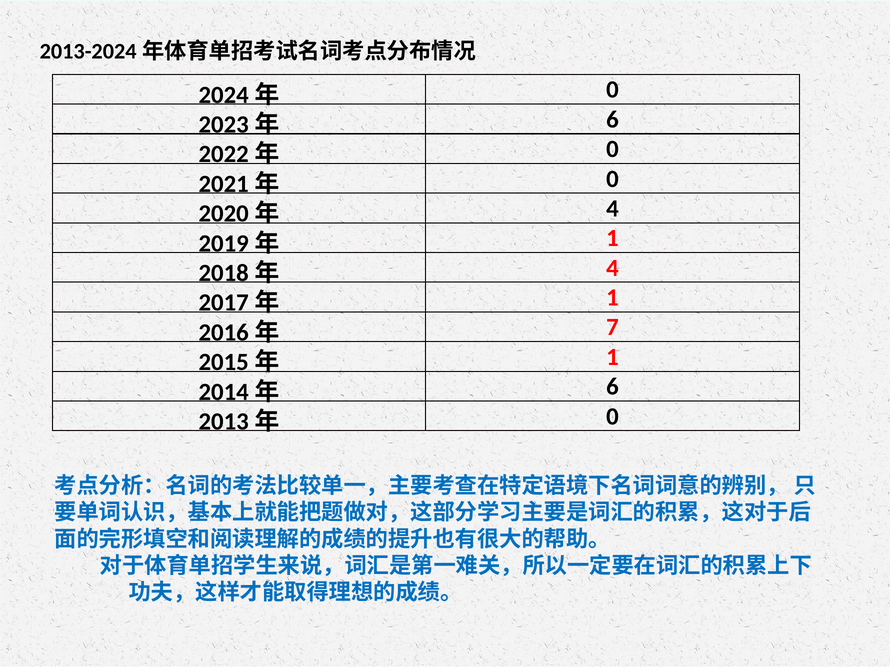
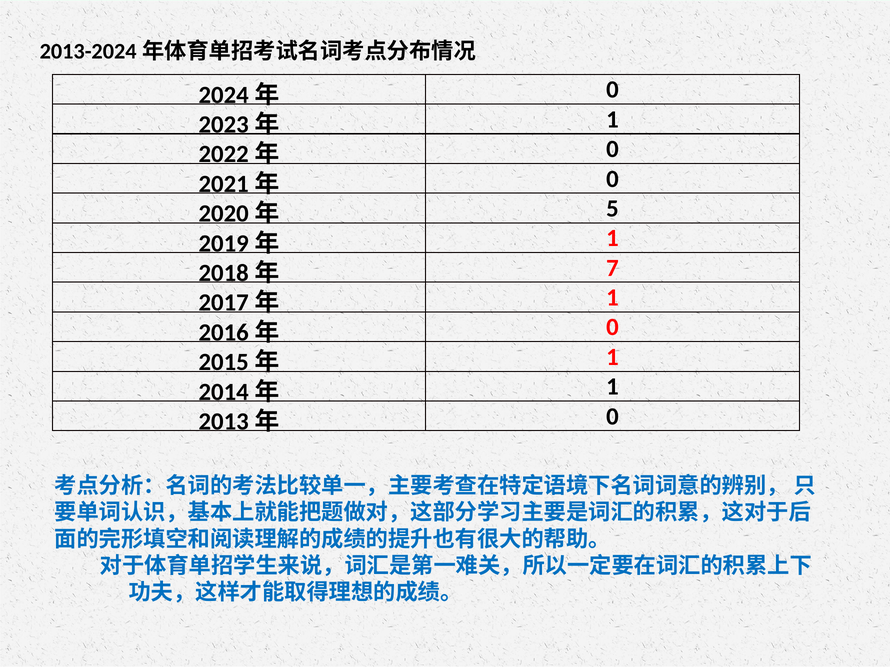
6: 6 -> 1 (612, 120)
4: 4 -> 5 (612, 209)
4: 4 -> 7 (612, 268)
7: 7 -> 0 (612, 328)
6: 6 -> 1 (612, 387)
